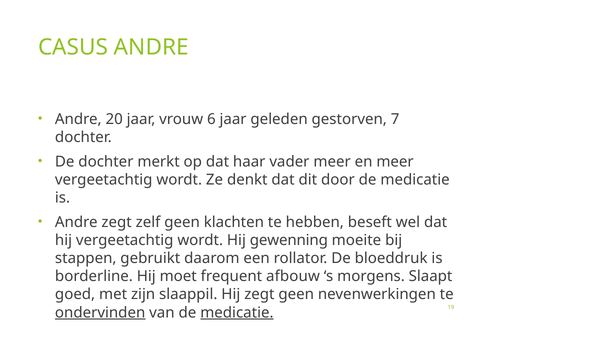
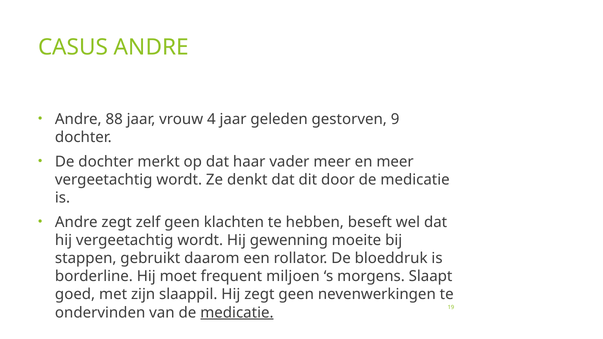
20: 20 -> 88 (114, 119)
6: 6 -> 4 (211, 119)
7: 7 -> 9 (395, 119)
afbouw: afbouw -> miljoen (293, 277)
ondervinden underline: present -> none (100, 313)
